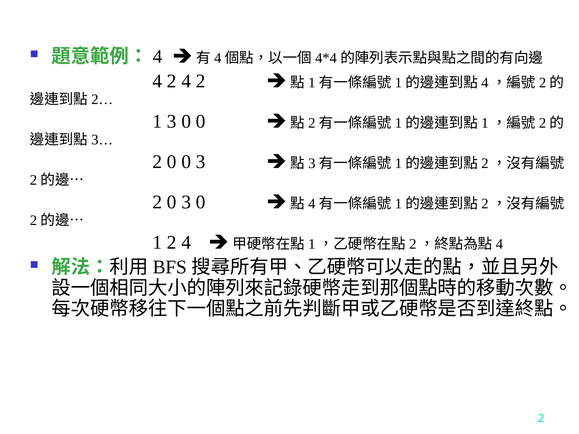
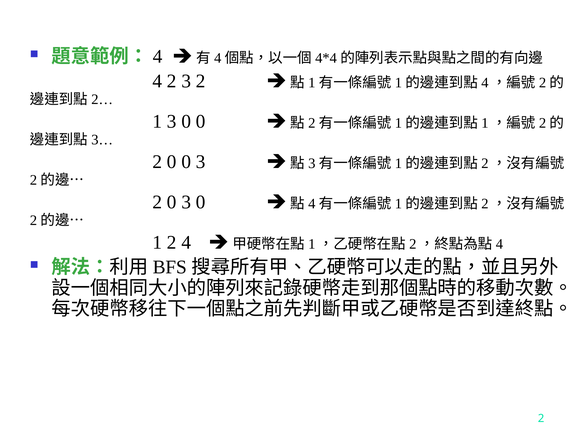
4 2 4: 4 -> 3 (186, 81)
